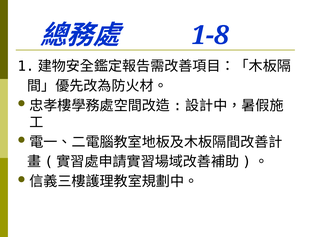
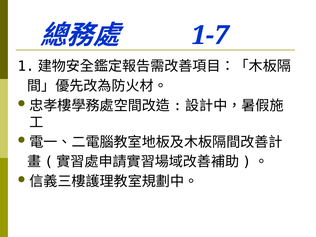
1-8: 1-8 -> 1-7 (210, 35)
